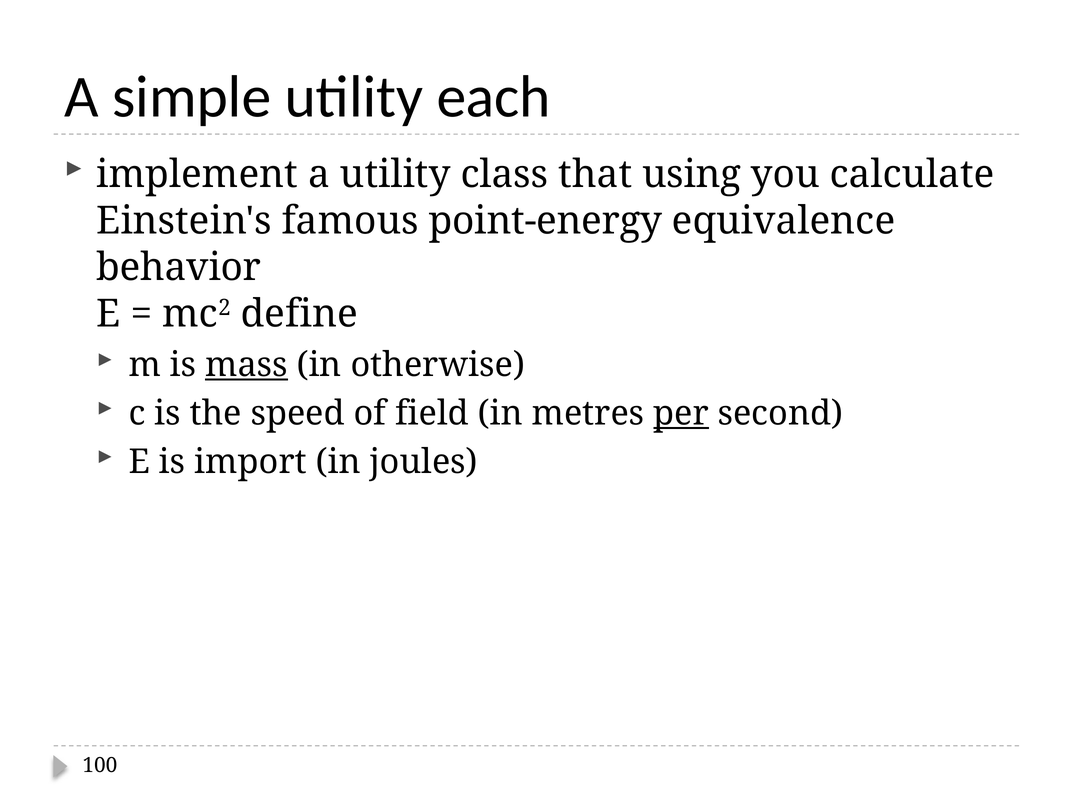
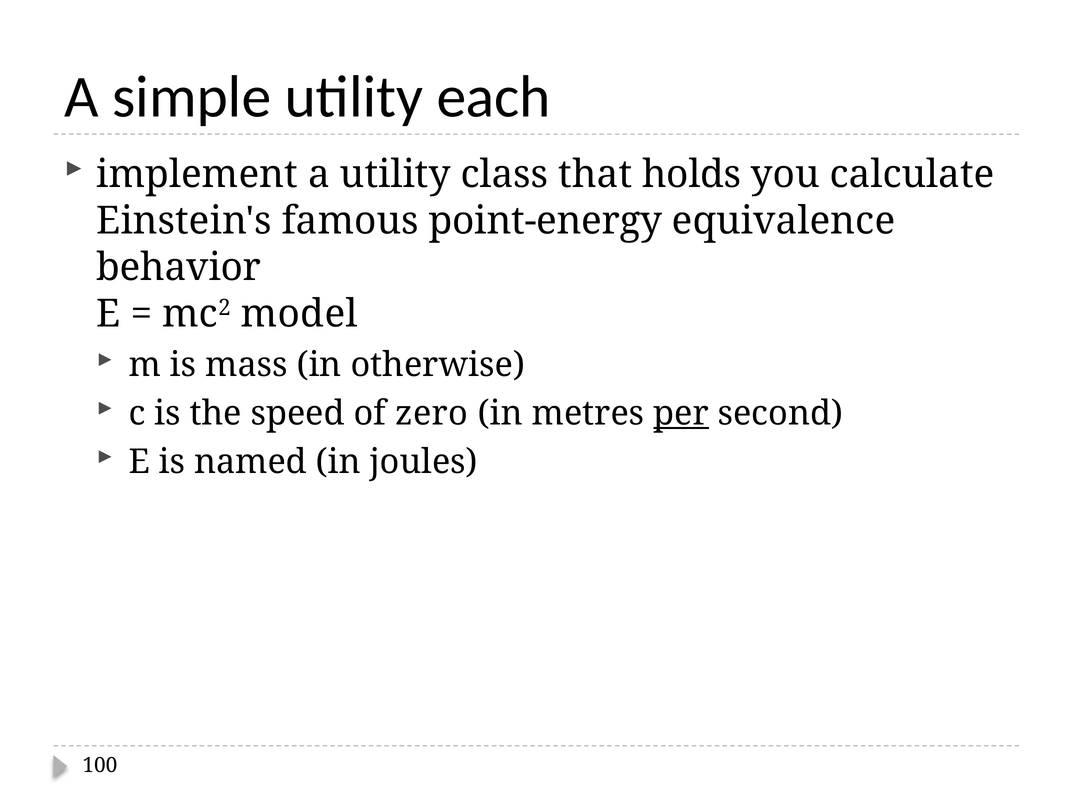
using: using -> holds (692, 174)
define: define -> model (299, 314)
mass underline: present -> none (247, 365)
field: field -> zero (432, 413)
import: import -> named (251, 462)
